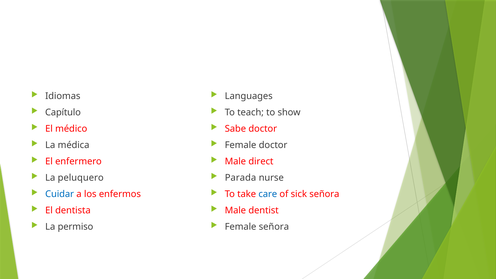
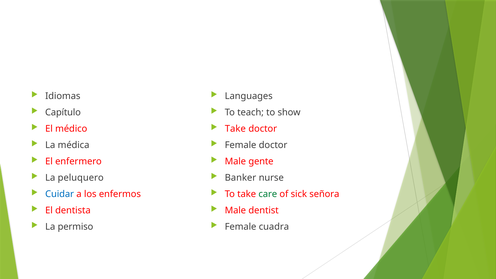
Sabe: Sabe -> Take (235, 129)
direct: direct -> gente (261, 161)
Parada: Parada -> Banker (240, 178)
care colour: blue -> green (268, 194)
Female señora: señora -> cuadra (274, 227)
